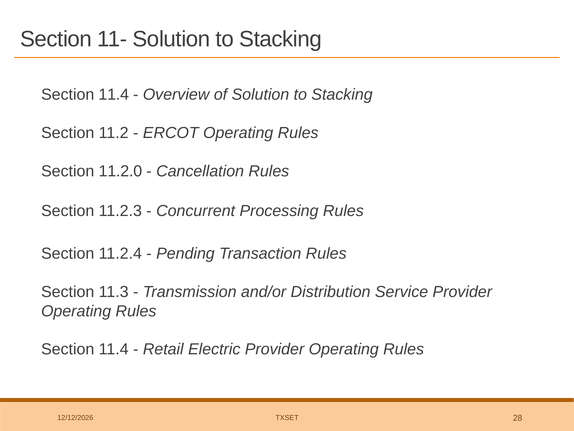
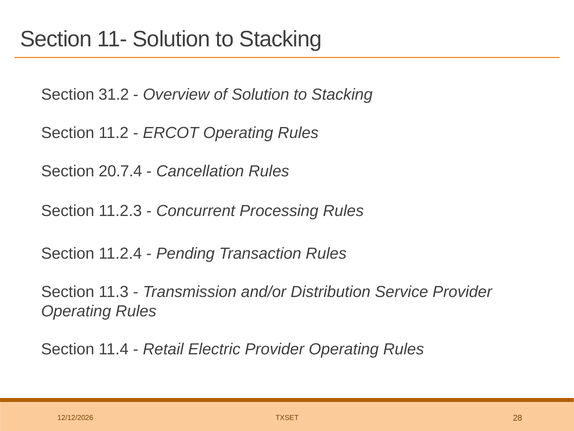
11.4: 11.4 -> 31.2 (114, 94)
11.2.0: 11.2.0 -> 20.7.4 (120, 171)
